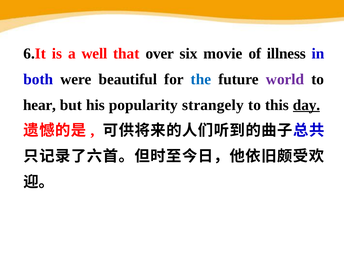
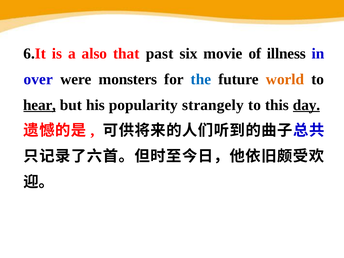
well: well -> also (94, 54)
over: over -> past (160, 54)
both: both -> over (38, 79)
beautiful: beautiful -> monsters (128, 79)
world colour: purple -> orange (285, 79)
hear underline: none -> present (40, 105)
